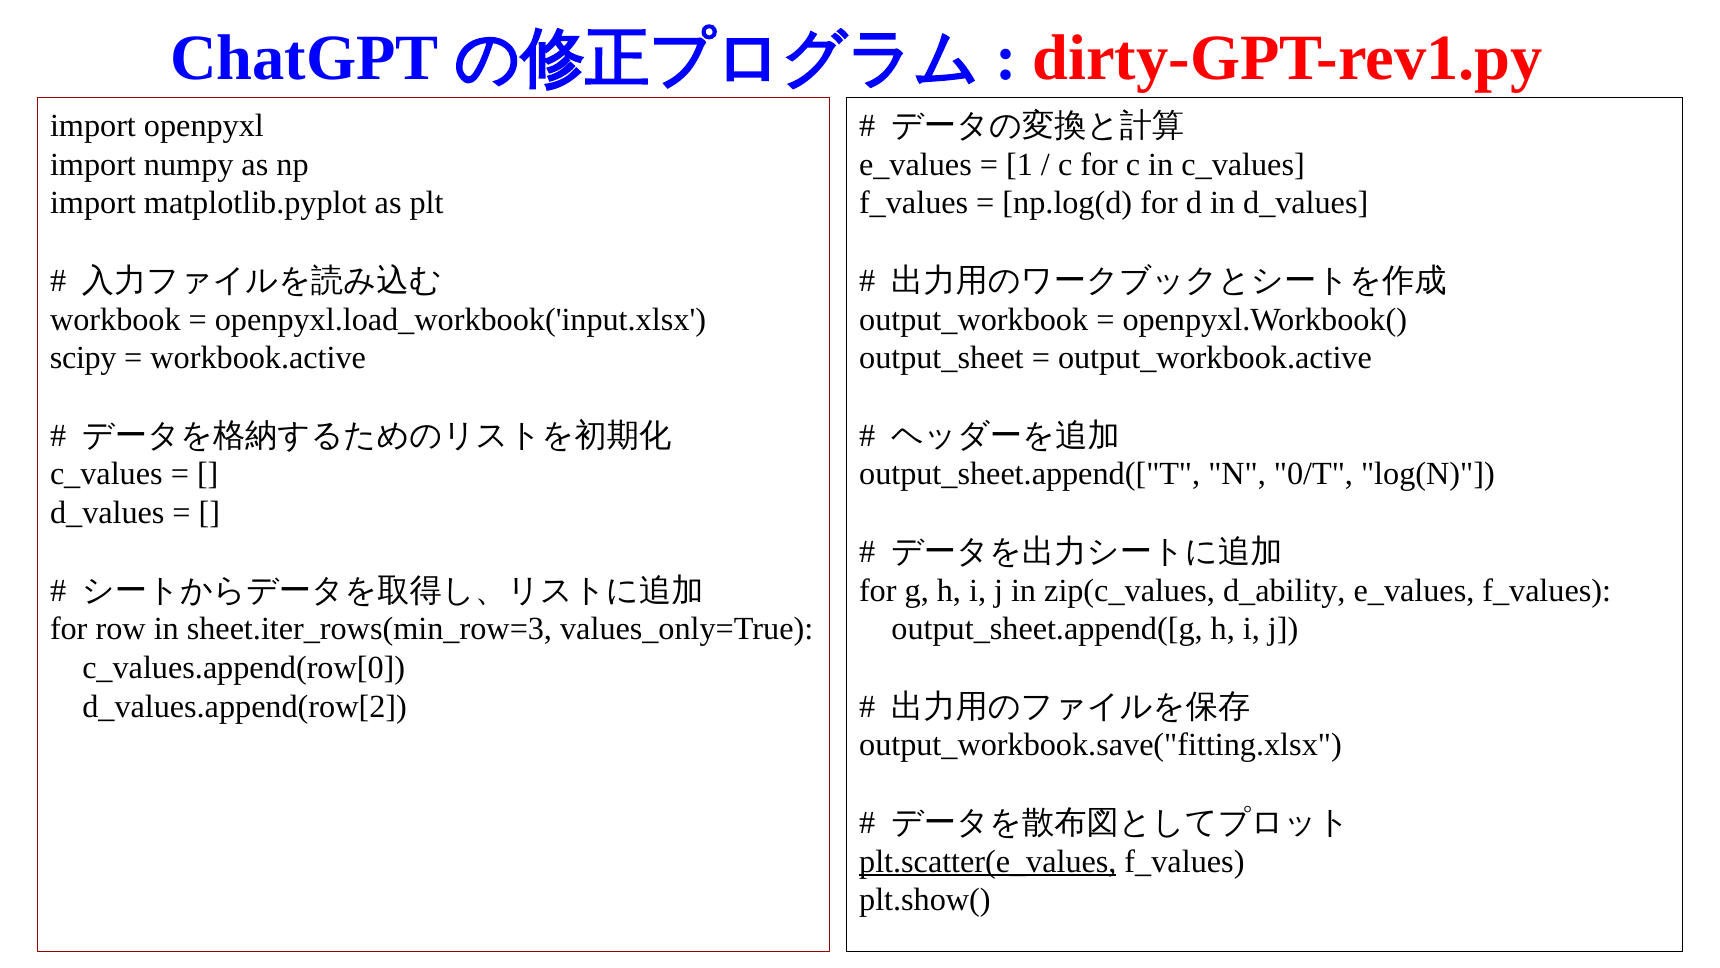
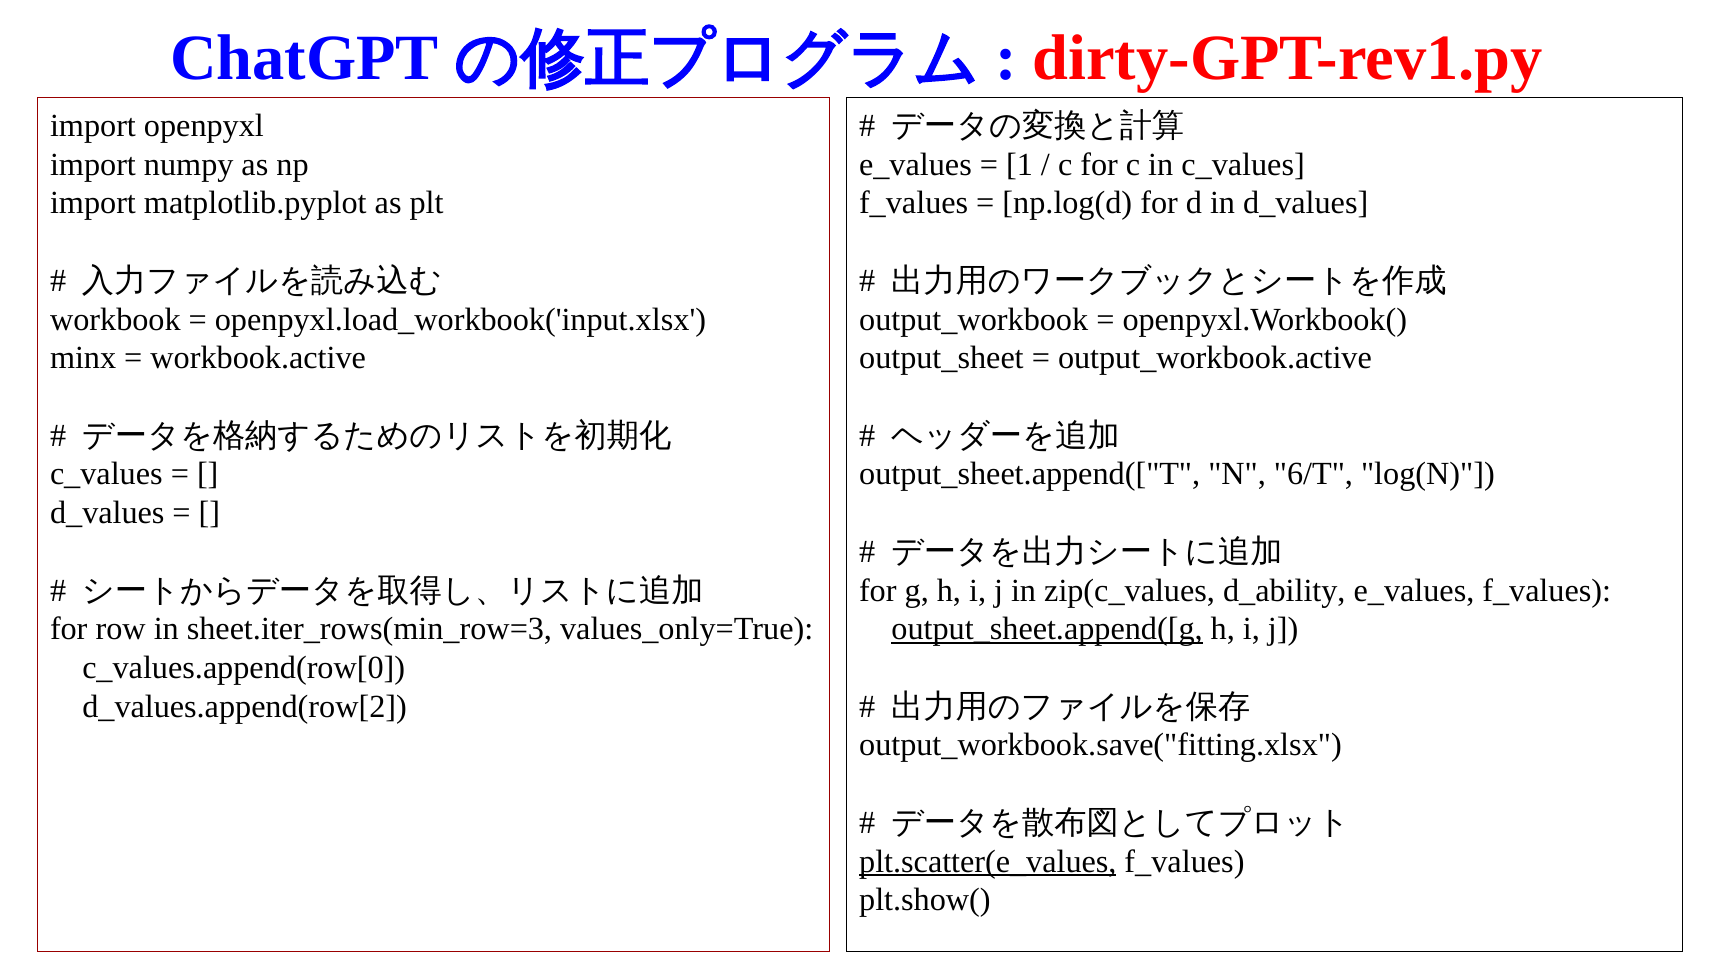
scipy: scipy -> minx (83, 358)
0/T: 0/T -> 6/T (1313, 474)
output_sheet.append([g underline: none -> present (1047, 629)
